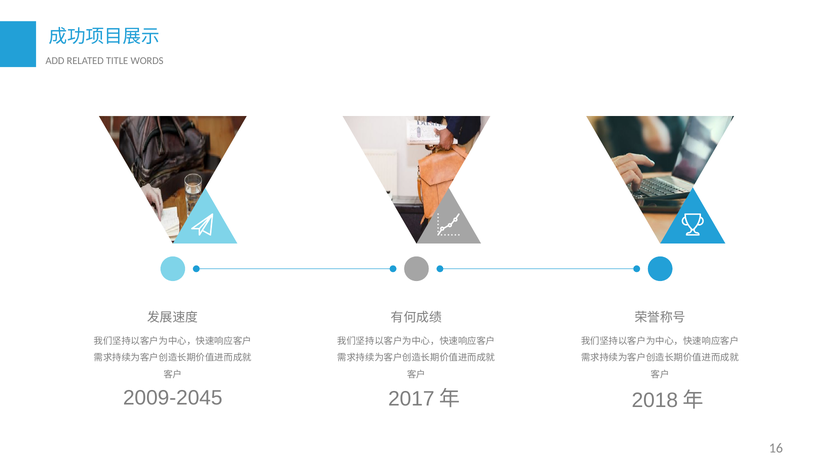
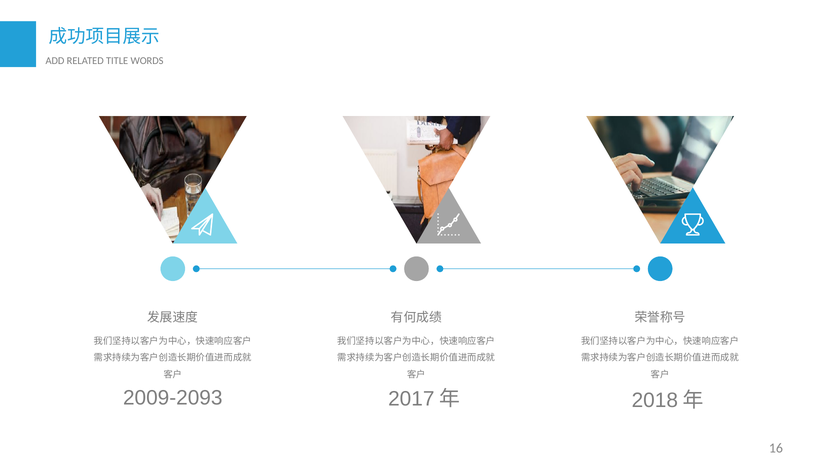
2009-2045: 2009-2045 -> 2009-2093 (173, 398)
